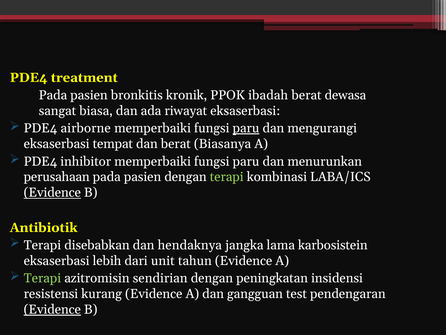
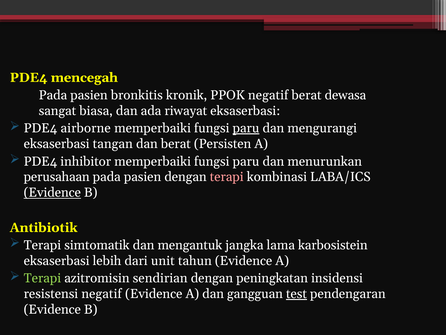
treatment: treatment -> mencegah (84, 77)
PPOK ibadah: ibadah -> negatif (268, 95)
tempat: tempat -> tangan (113, 144)
Biasanya: Biasanya -> Persisten (223, 144)
terapi colour: light green -> pink (227, 177)
disebabkan: disebabkan -> simtomatik (97, 245)
hendaknya: hendaknya -> mengantuk (190, 245)
resistensi kurang: kurang -> negatif (102, 293)
test underline: none -> present (296, 293)
Evidence underline: present -> none (52, 309)
